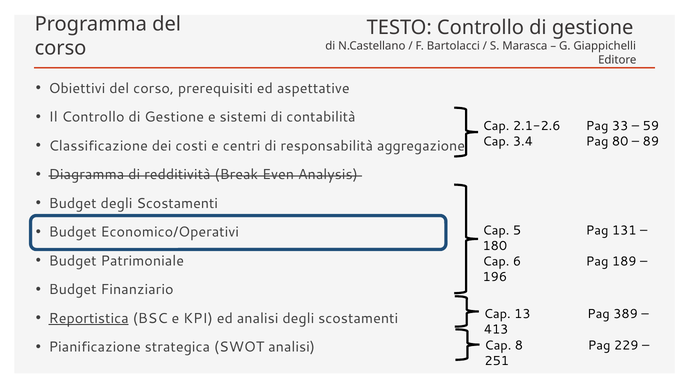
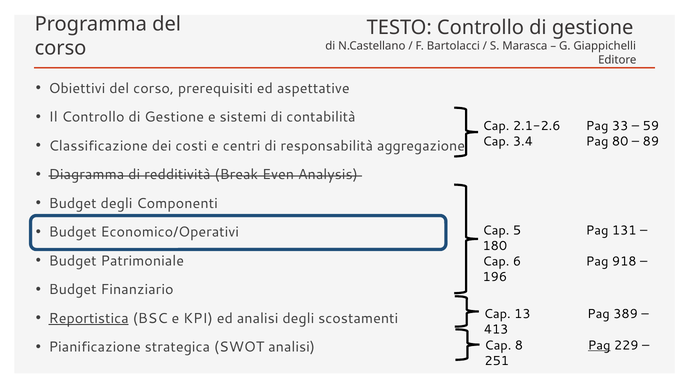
Budget degli Scostamenti: Scostamenti -> Componenti (177, 203)
189: 189 -> 918 (624, 261)
Pag underline: none -> present (599, 345)
